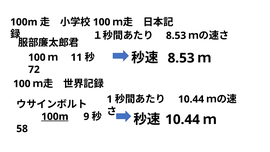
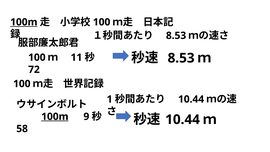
100m underline: none -> present (24, 22)
